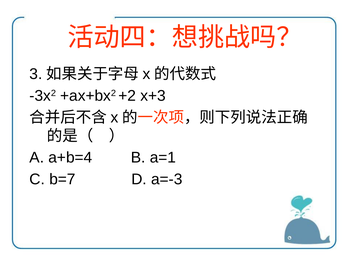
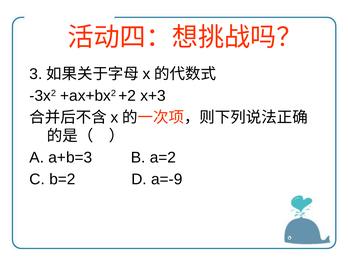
a+b=4: a+b=4 -> a+b=3 (70, 158)
a=1: a=1 -> a=2 (163, 158)
b=7: b=7 -> b=2 (62, 179)
a=-3: a=-3 -> a=-9 (167, 179)
